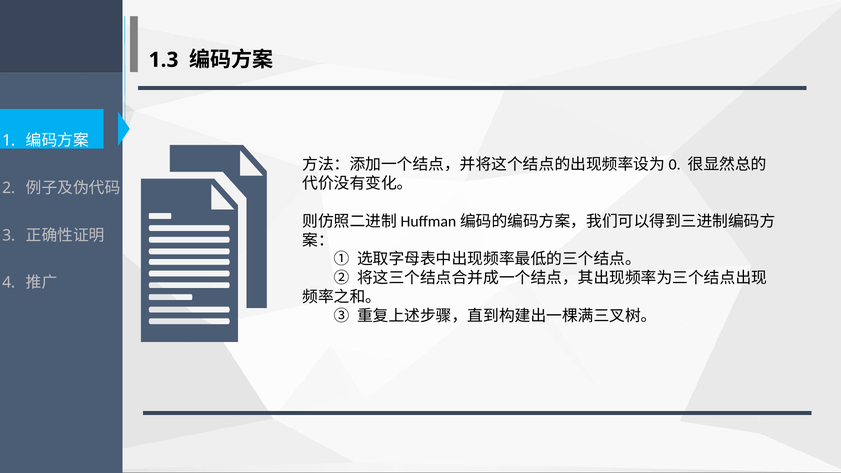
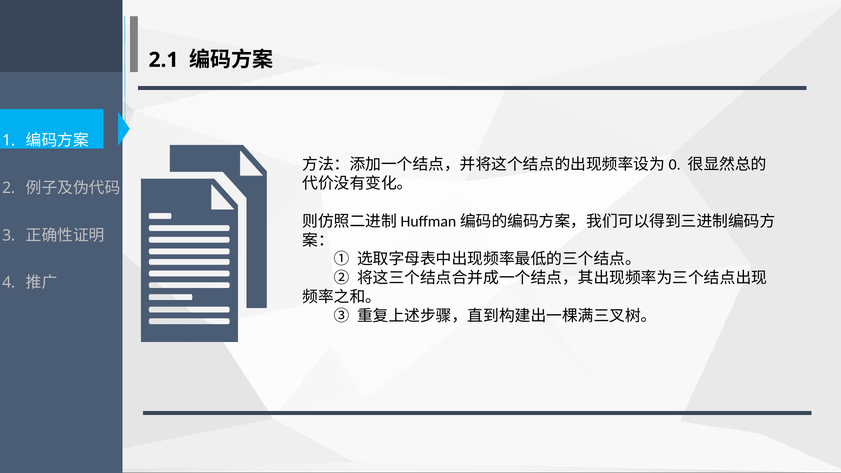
1.3: 1.3 -> 2.1 (164, 60)
